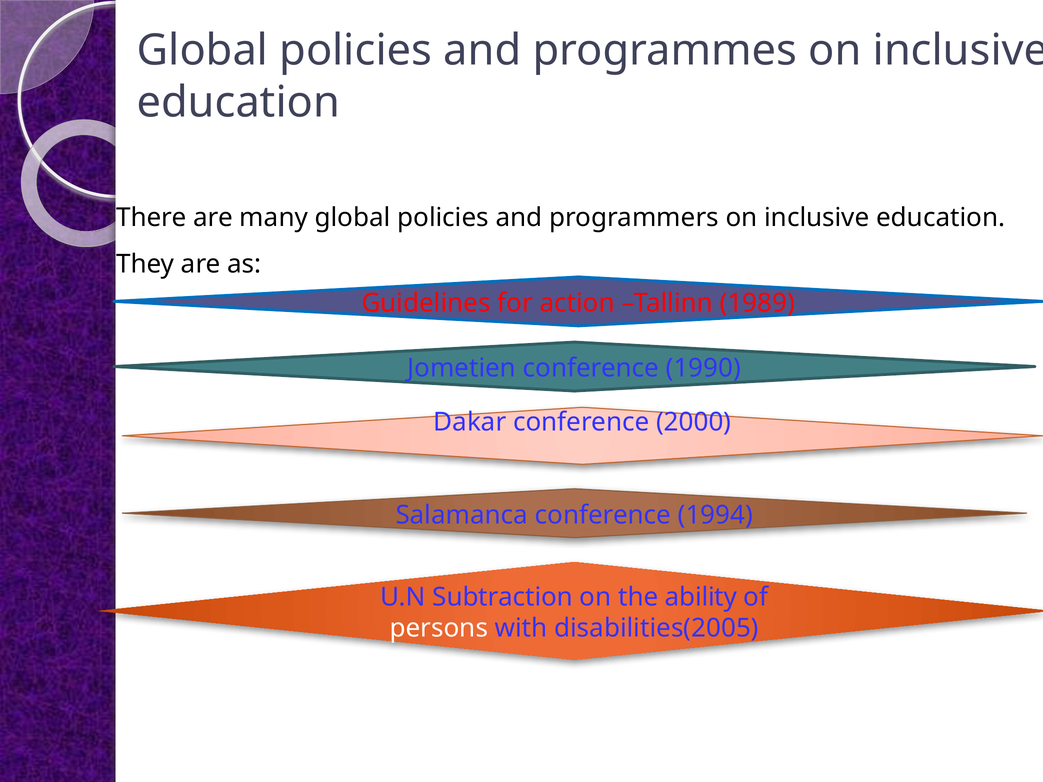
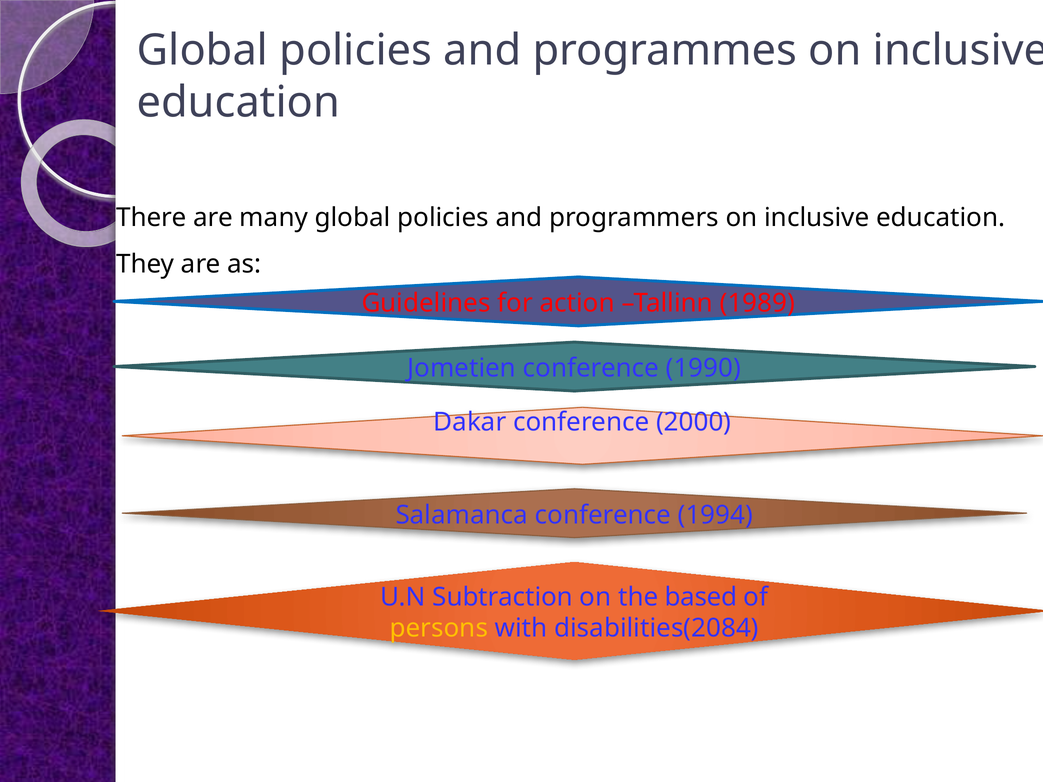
ability: ability -> based (701, 597)
persons colour: white -> yellow (439, 629)
disabilities(2005: disabilities(2005 -> disabilities(2084 (656, 629)
